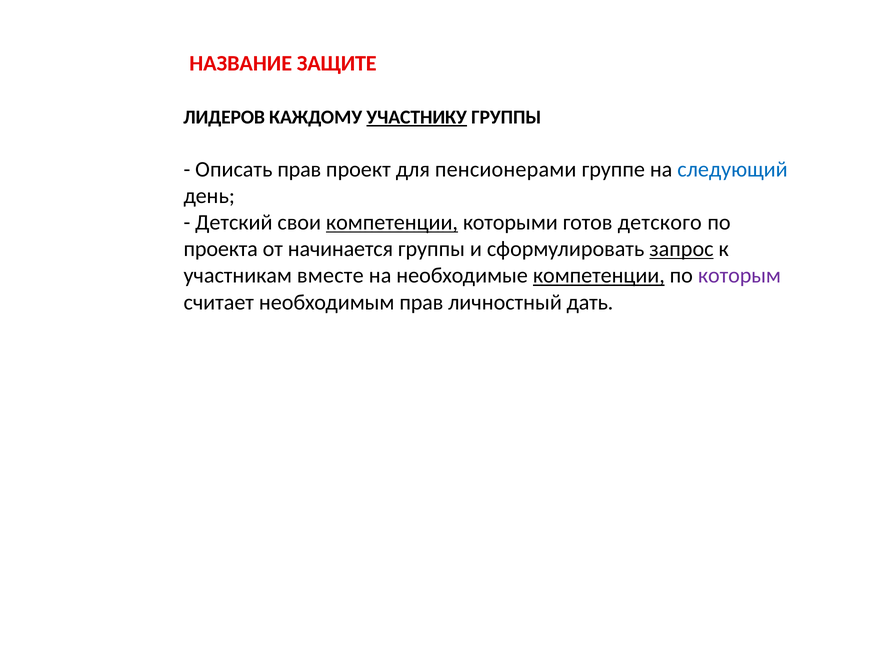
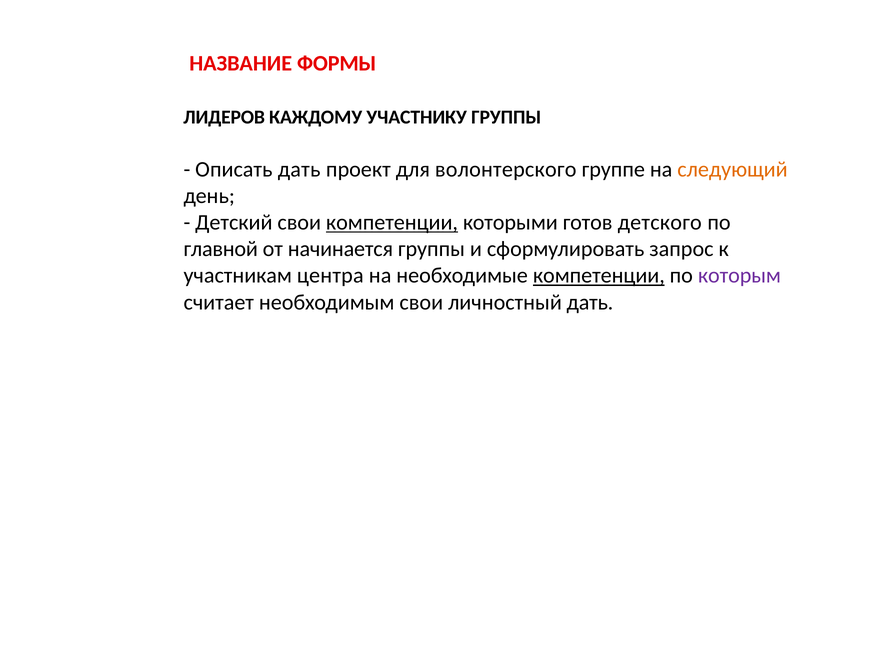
ЗАЩИТЕ: ЗАЩИТЕ -> ФОРМЫ (337, 64)
УЧАСТНИКУ underline: present -> none (417, 117)
Описать прав: прав -> дать (299, 169)
пенсионерами: пенсионерами -> волонтерского (506, 169)
следующий colour: blue -> orange (732, 169)
проекта: проекта -> главной (221, 249)
запрос underline: present -> none (681, 249)
вместе: вместе -> центра (330, 276)
необходимым прав: прав -> свои (421, 302)
